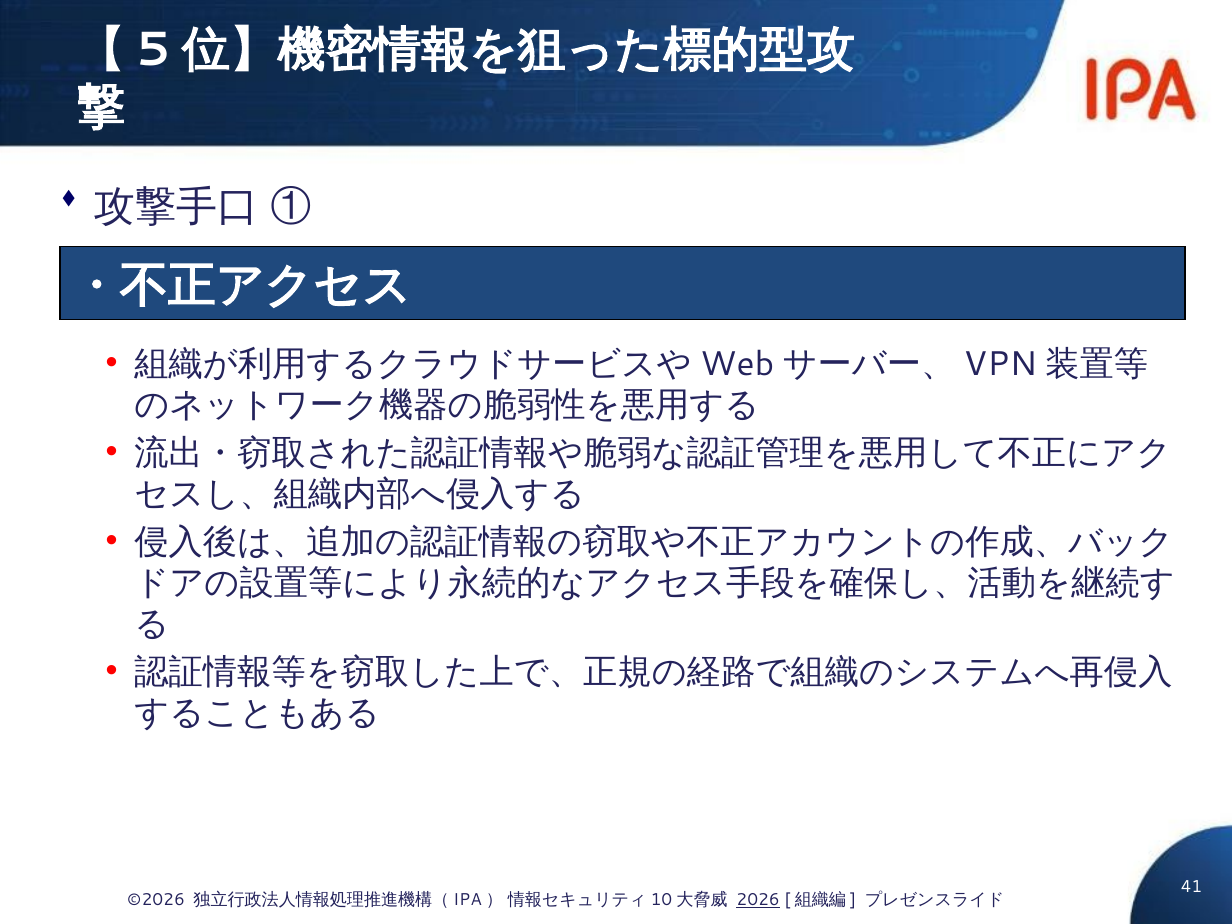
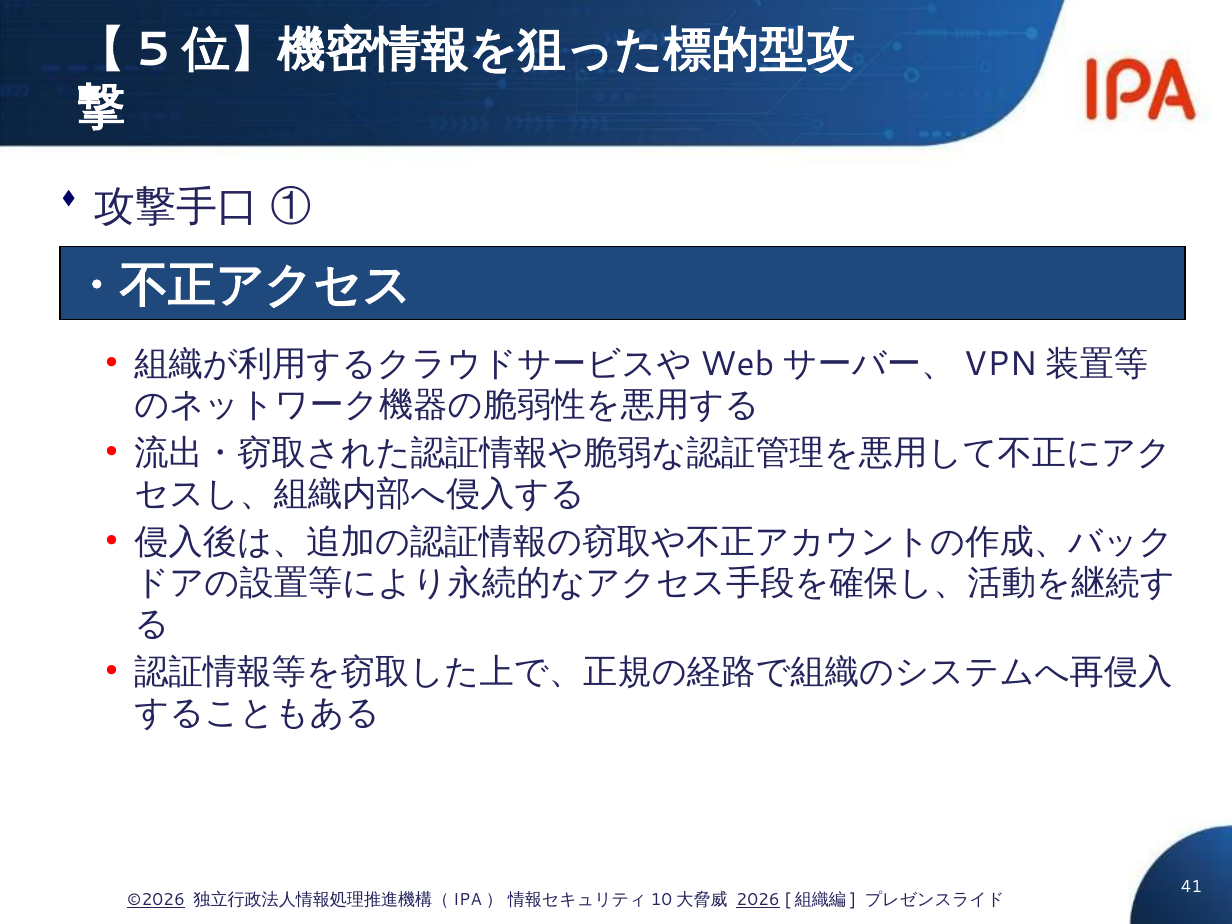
©2026 underline: none -> present (156, 900)
